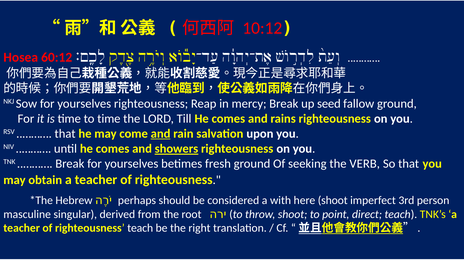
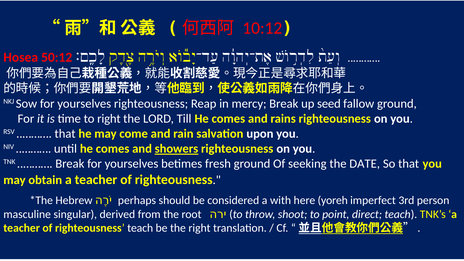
60:12: 60:12 -> 50:12 (57, 57)
to time: time -> right (109, 119)
and underline: present -> none (161, 134)
VERB: VERB -> DATE (365, 164)
here shoot: shoot -> yoreh (333, 200)
